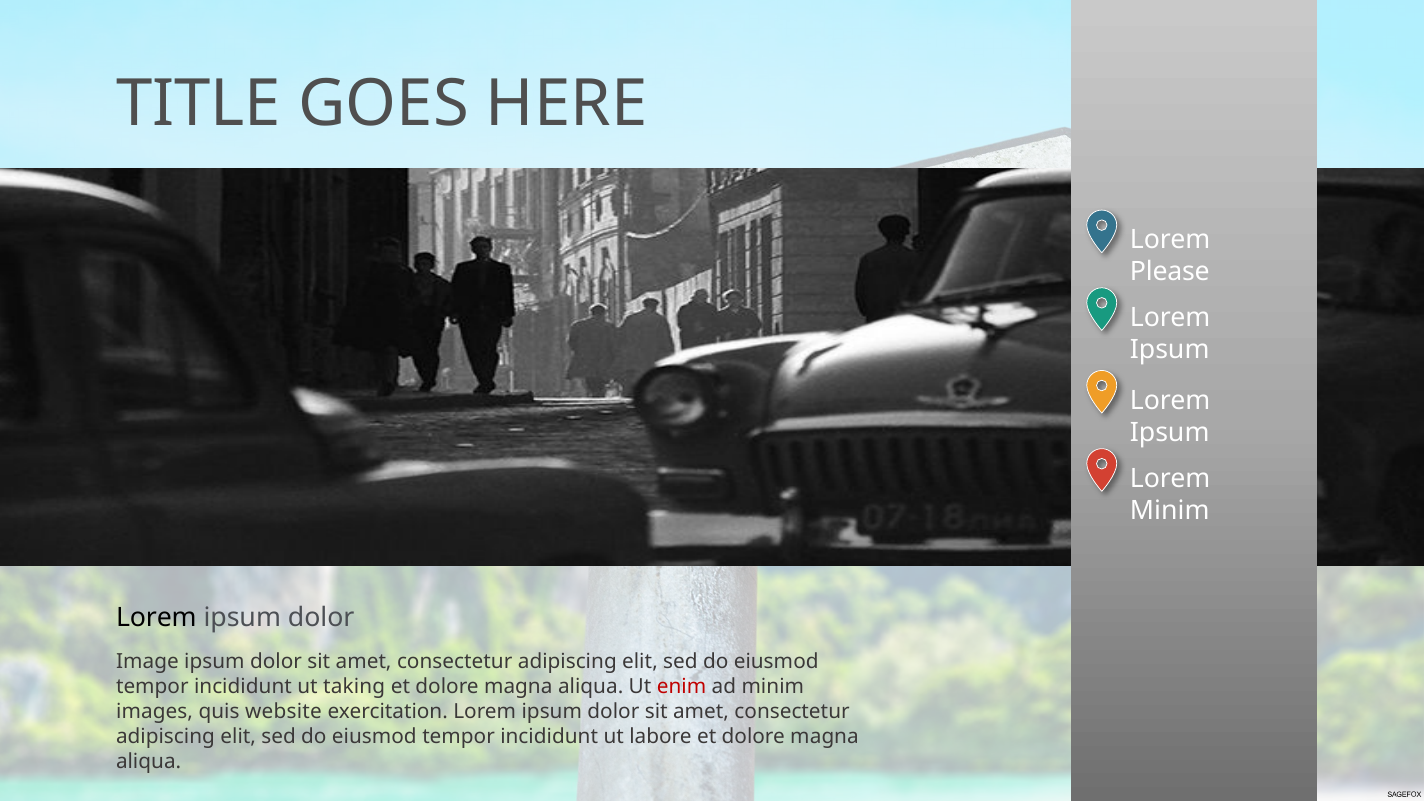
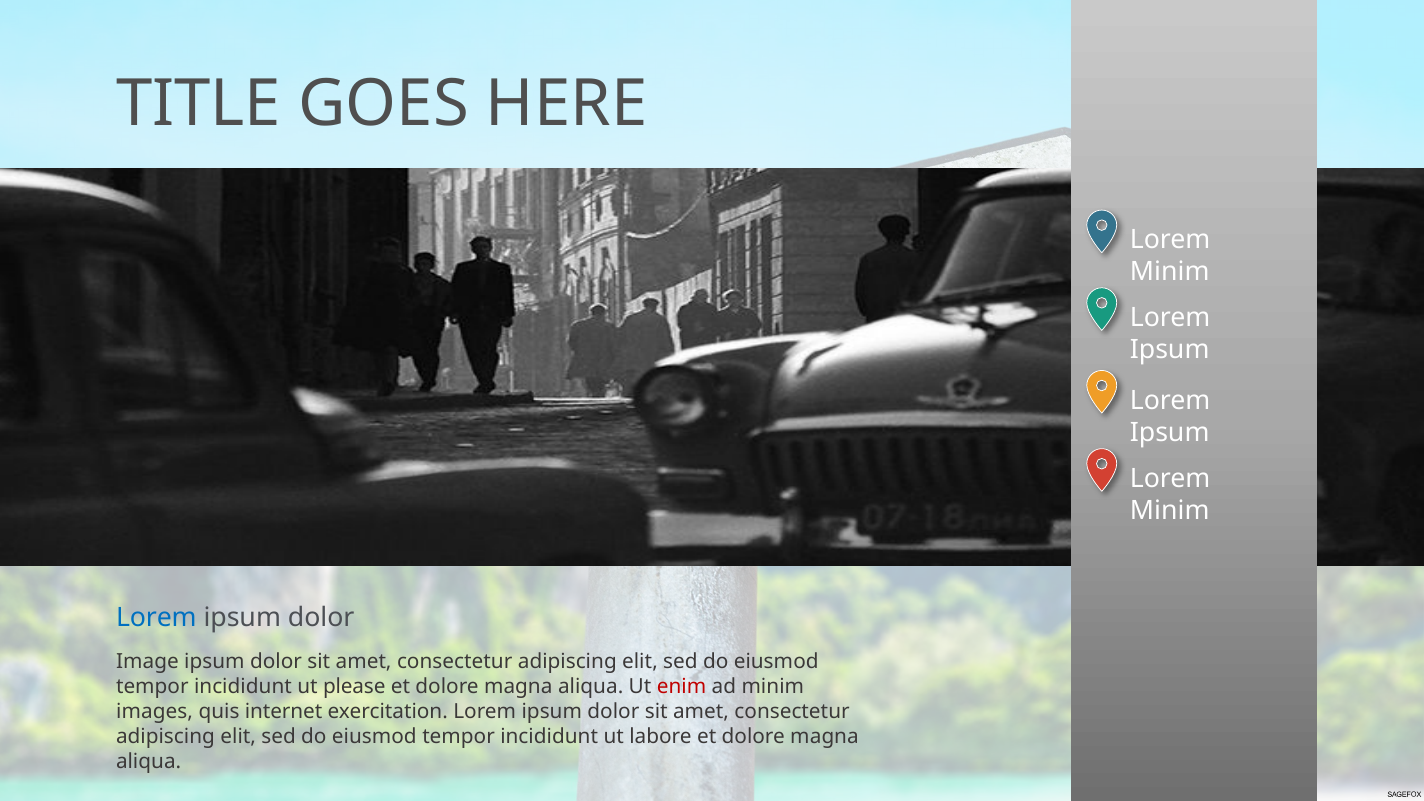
Please: Please -> Minim (1170, 272)
Lorem colour: black -> blue (156, 618)
taking: taking -> please (354, 687)
website: website -> internet (284, 712)
